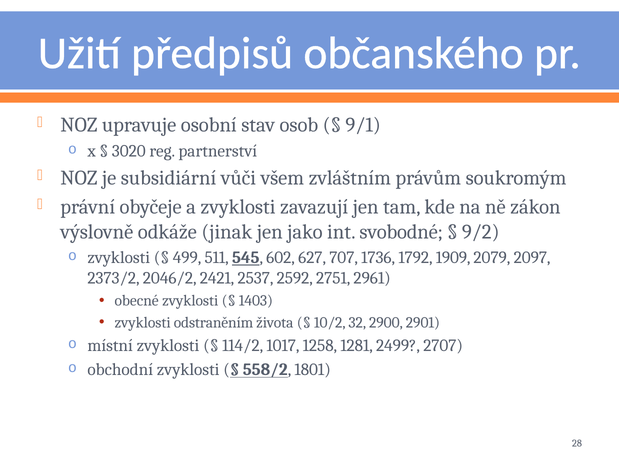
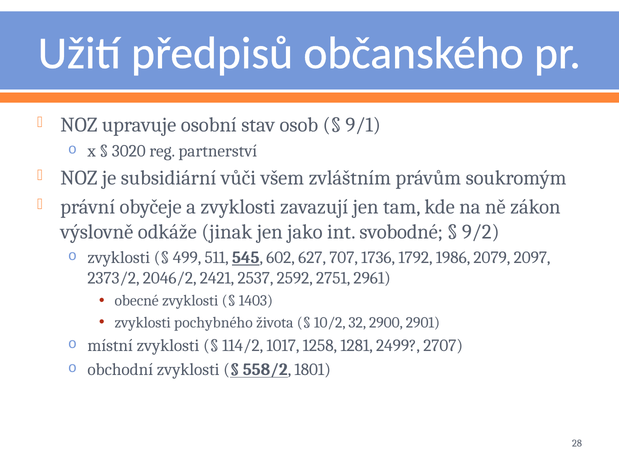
1909: 1909 -> 1986 (453, 258)
odstraněním: odstraněním -> pochybného (213, 323)
